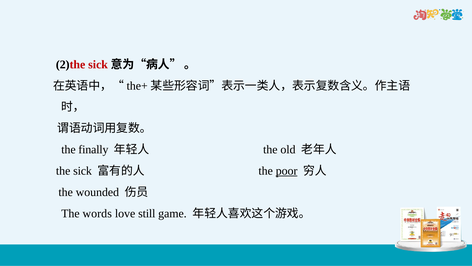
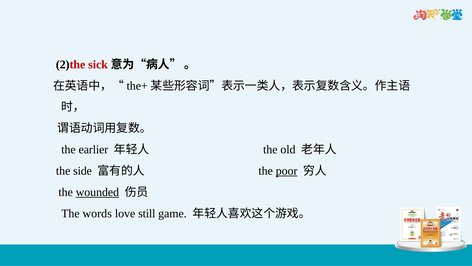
finally: finally -> earlier (93, 149)
sick: sick -> side (83, 171)
wounded underline: none -> present (97, 192)
